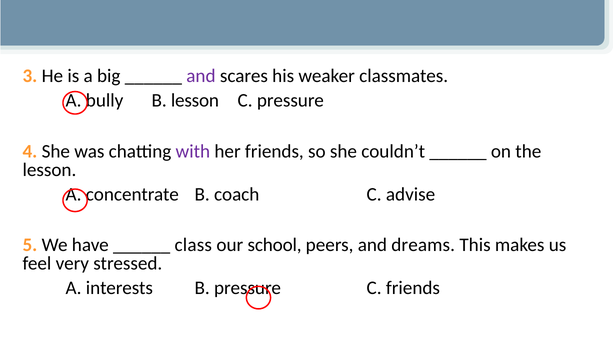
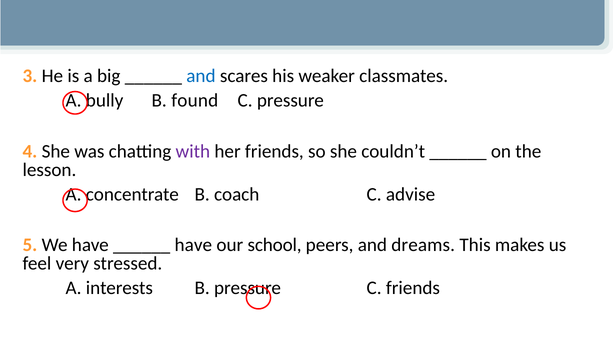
and colour: purple -> blue (201, 76)
B lesson: lesson -> found (195, 100)
class: class -> have (193, 245)
